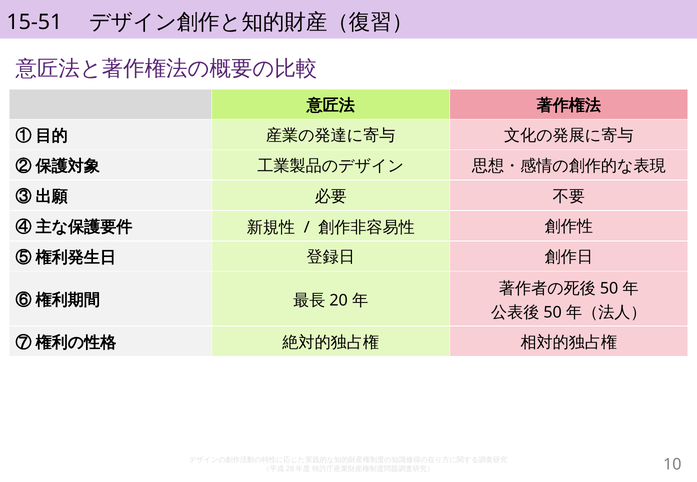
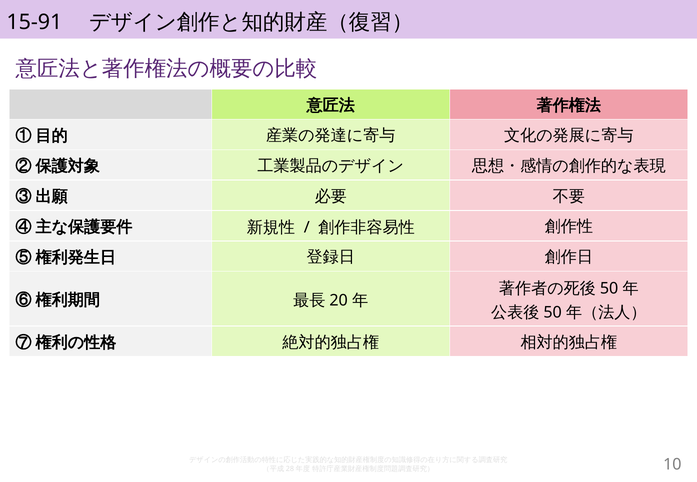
15-51: 15-51 -> 15-91 (34, 22)
